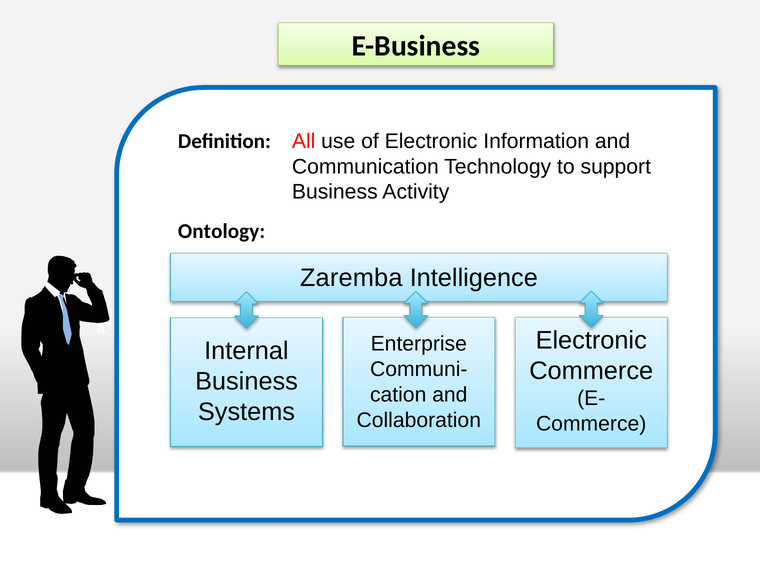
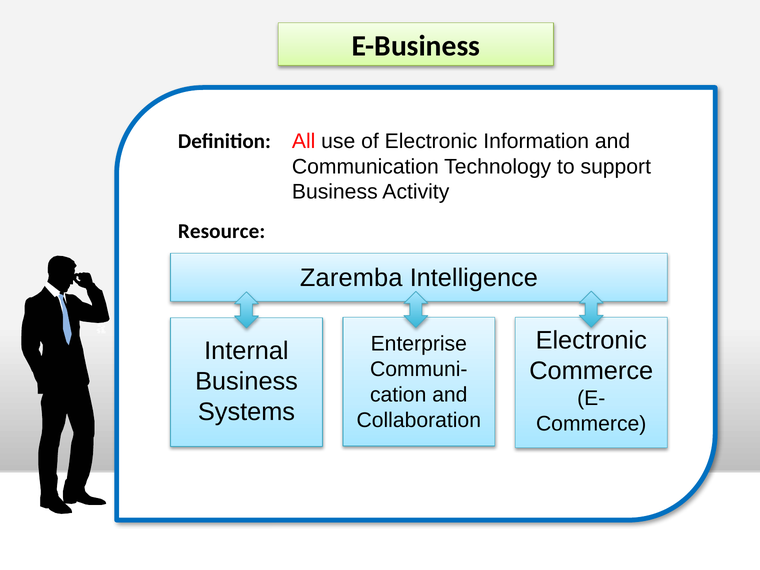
Ontology: Ontology -> Resource (222, 231)
